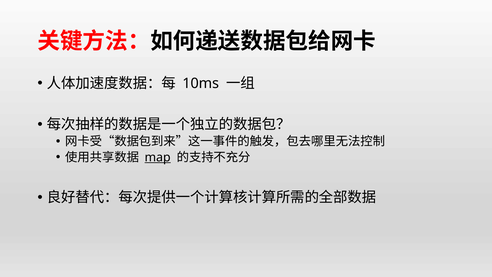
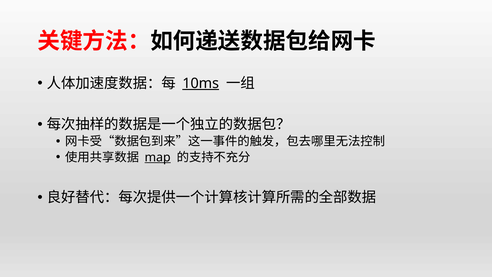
10ms underline: none -> present (201, 83)
